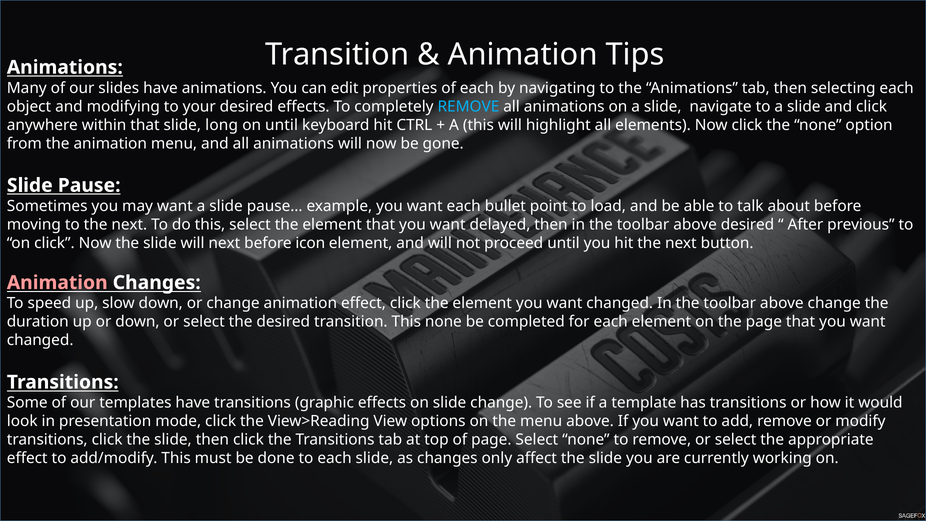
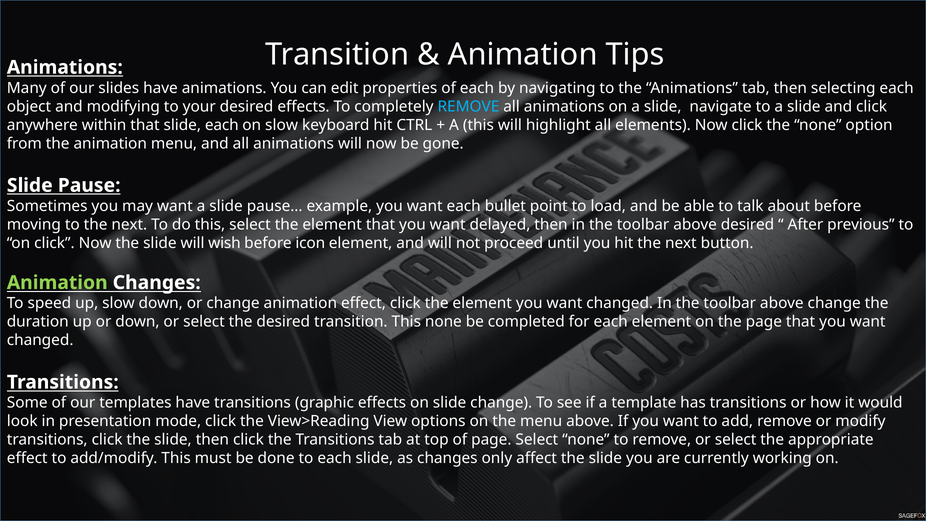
slide long: long -> each (222, 125)
on until: until -> slow (282, 125)
will next: next -> wish (224, 243)
Animation colour: pink -> light green (57, 283)
